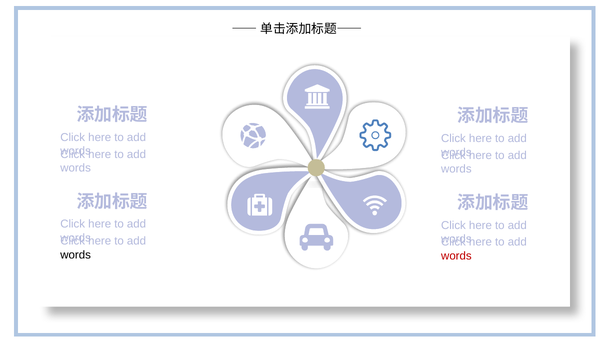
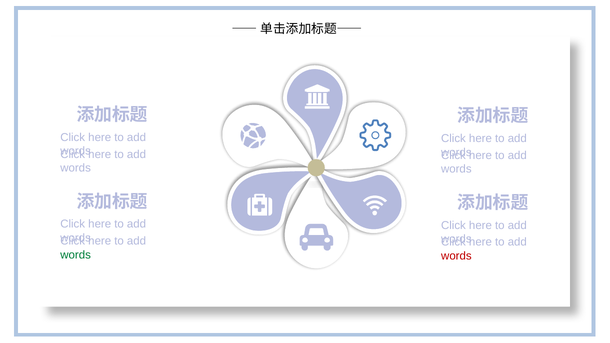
words colour: black -> green (76, 255)
